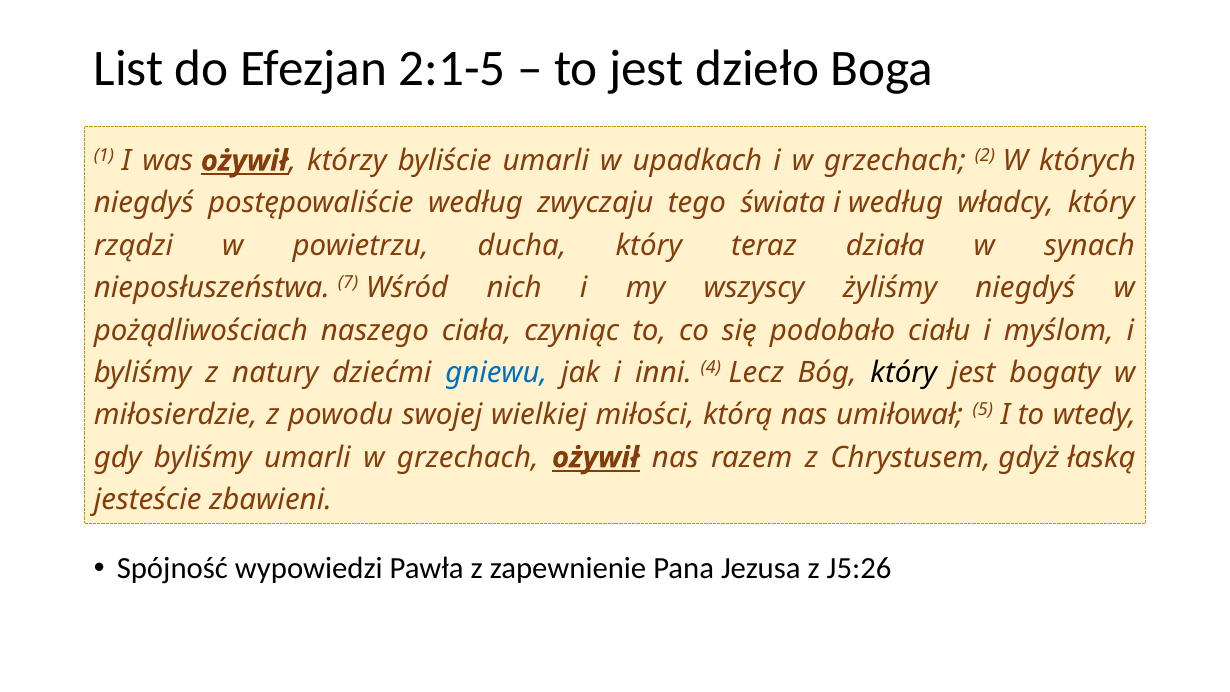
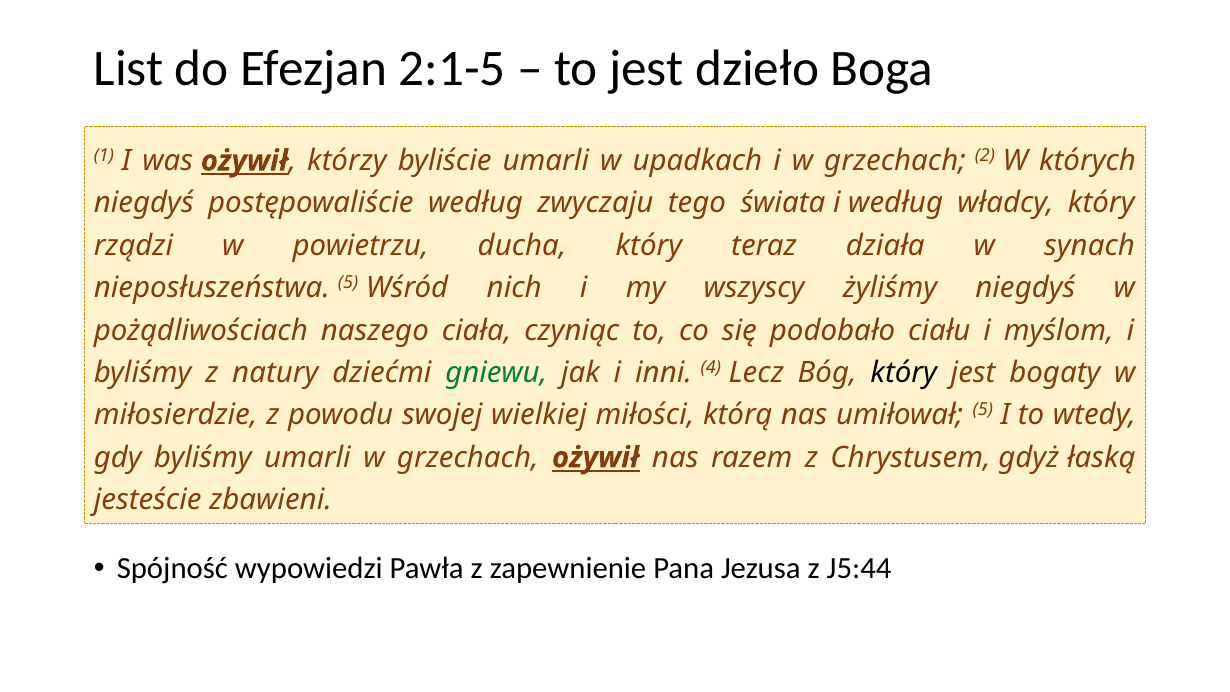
nieposłuszeństwa 7: 7 -> 5 (348, 283)
gniewu colour: blue -> green (496, 373)
J5:26: J5:26 -> J5:44 (859, 568)
